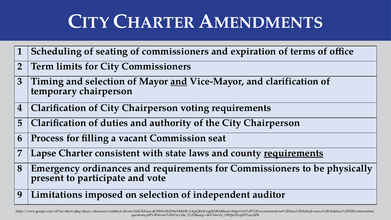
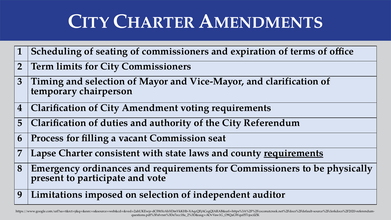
and underline: present -> none (179, 81)
of City Chairperson: Chairperson -> Amendment (150, 108)
the City Chairperson: Chairperson -> Referendum (272, 123)
